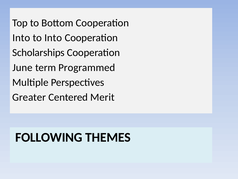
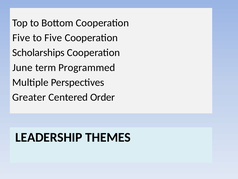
Into: Into -> Five (21, 38)
to Into: Into -> Five (53, 38)
Merit: Merit -> Order (103, 97)
FOLLOWING: FOLLOWING -> LEADERSHIP (49, 137)
